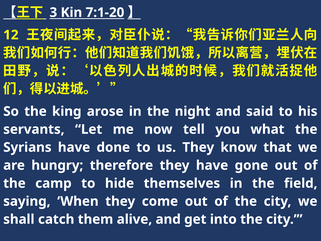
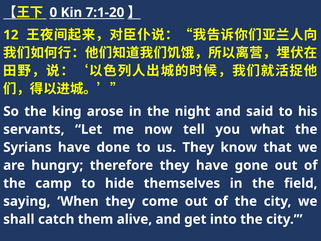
3: 3 -> 0 (53, 12)
